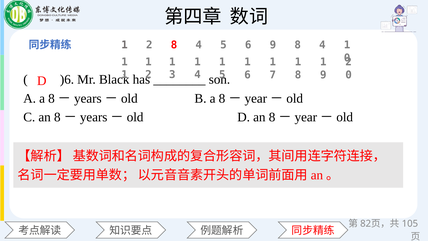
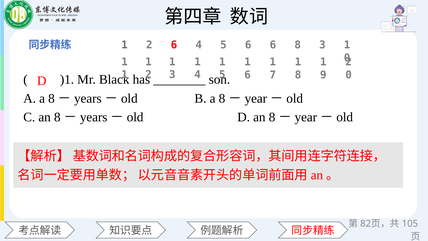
2 8: 8 -> 6 (174, 45)
6 9: 9 -> 6 (273, 45)
4: 4 -> 3 (322, 45)
)6: )6 -> )1 (67, 79)
